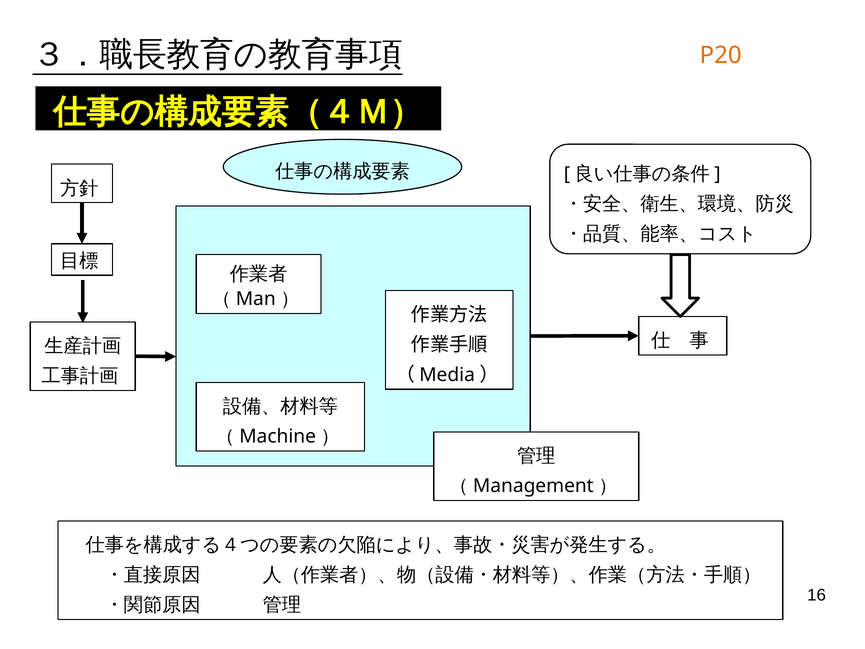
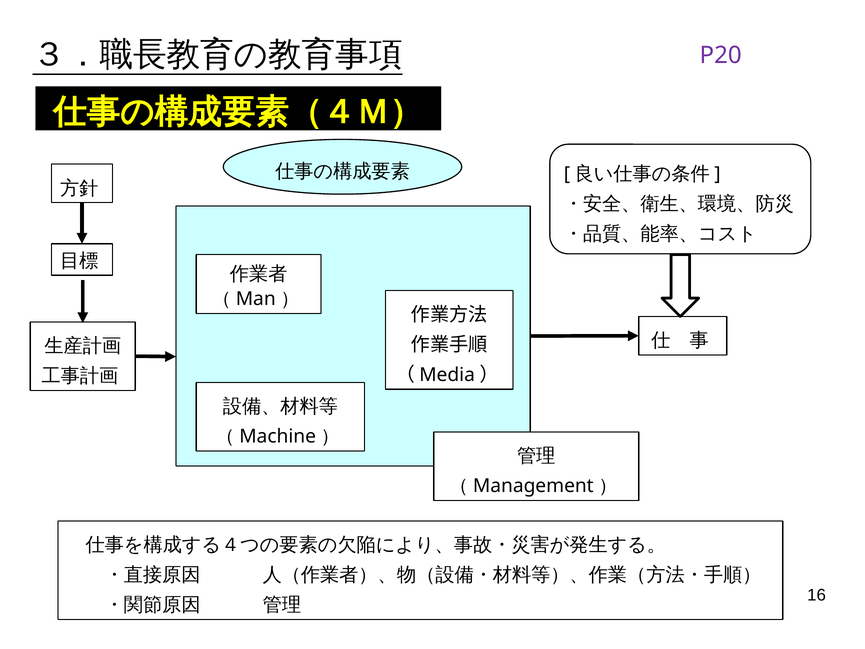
P20 colour: orange -> purple (721, 55)
